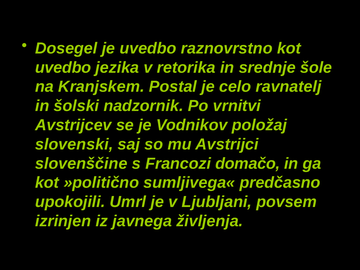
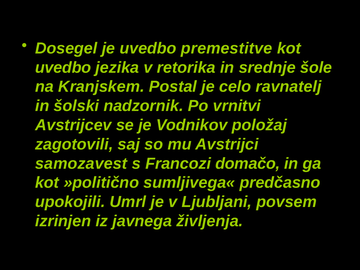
raznovrstno: raznovrstno -> premestitve (227, 48)
slovenski: slovenski -> zagotovili (74, 144)
slovenščine: slovenščine -> samozavest (81, 163)
